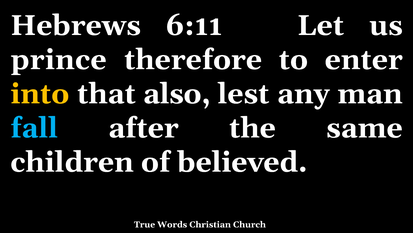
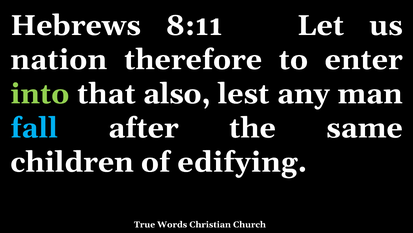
6:11: 6:11 -> 8:11 (194, 25)
prince: prince -> nation (59, 60)
into colour: yellow -> light green (40, 94)
believed: believed -> edifying (242, 162)
